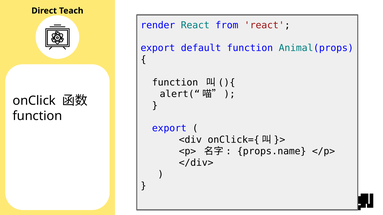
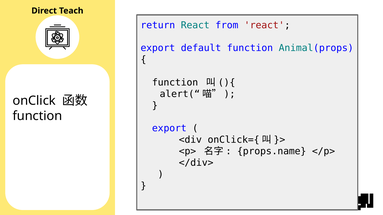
render: render -> return (158, 25)
